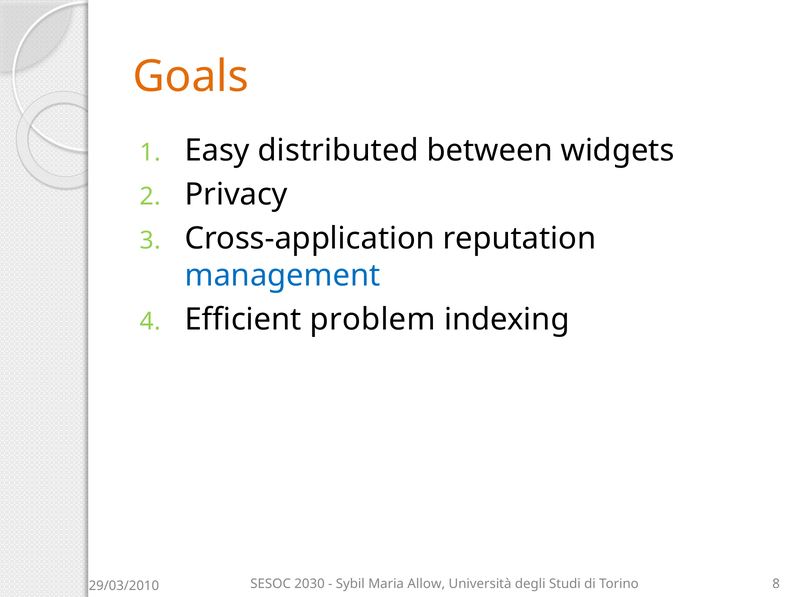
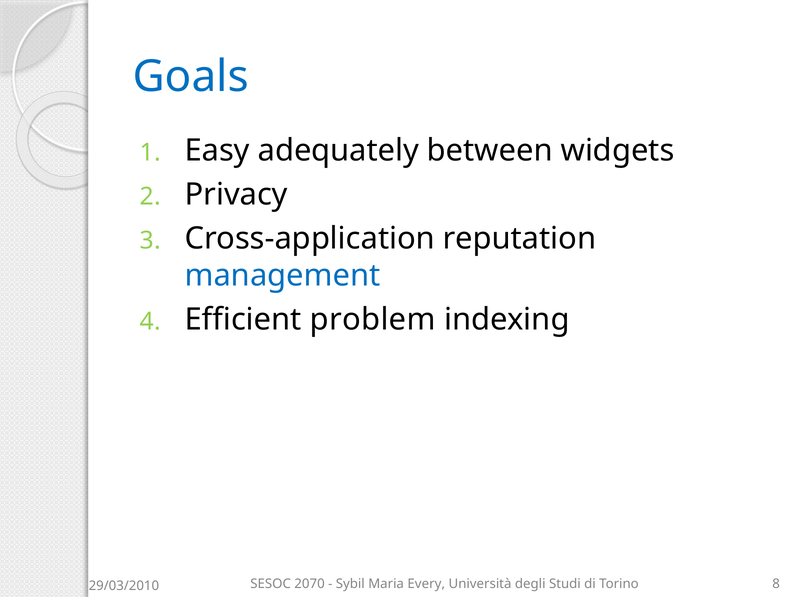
Goals colour: orange -> blue (191, 77)
distributed: distributed -> adequately (338, 151)
2030: 2030 -> 2070 (310, 584)
Allow: Allow -> Every (426, 584)
